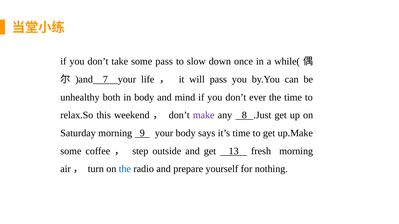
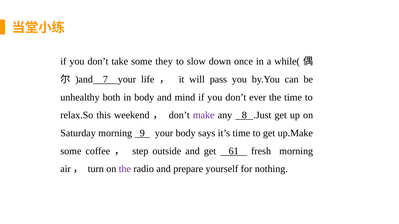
some pass: pass -> they (164, 62)
13: 13 -> 61 (234, 151)
the colour: blue -> purple (125, 169)
